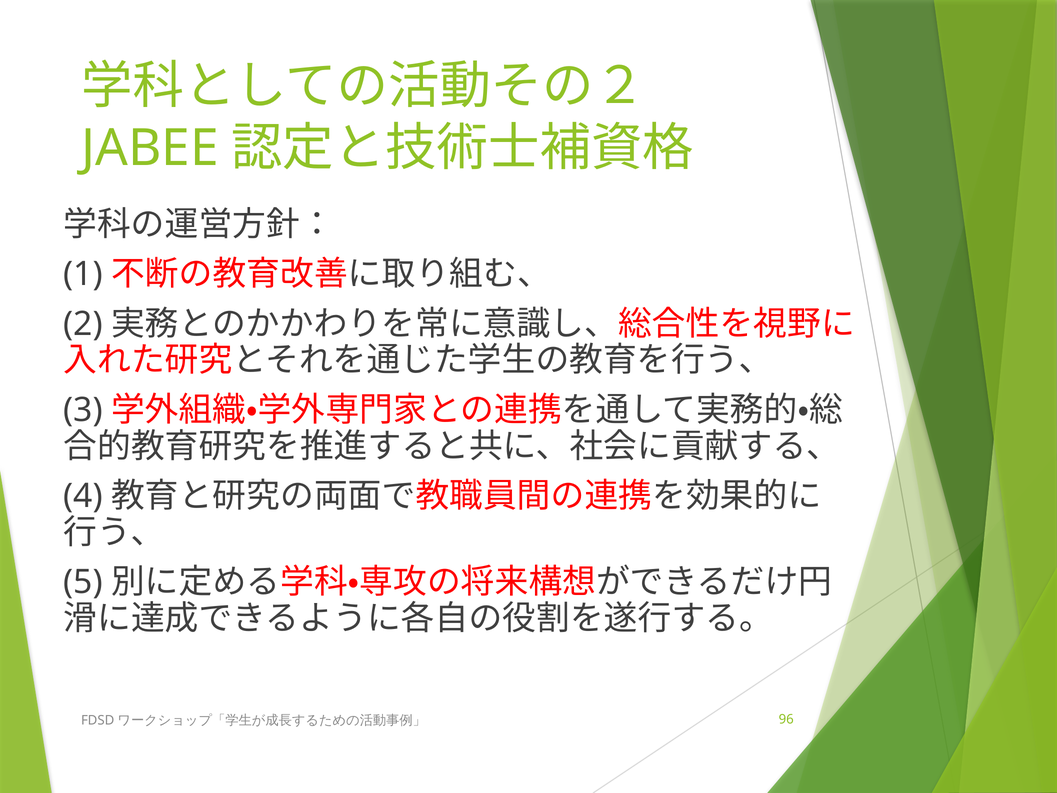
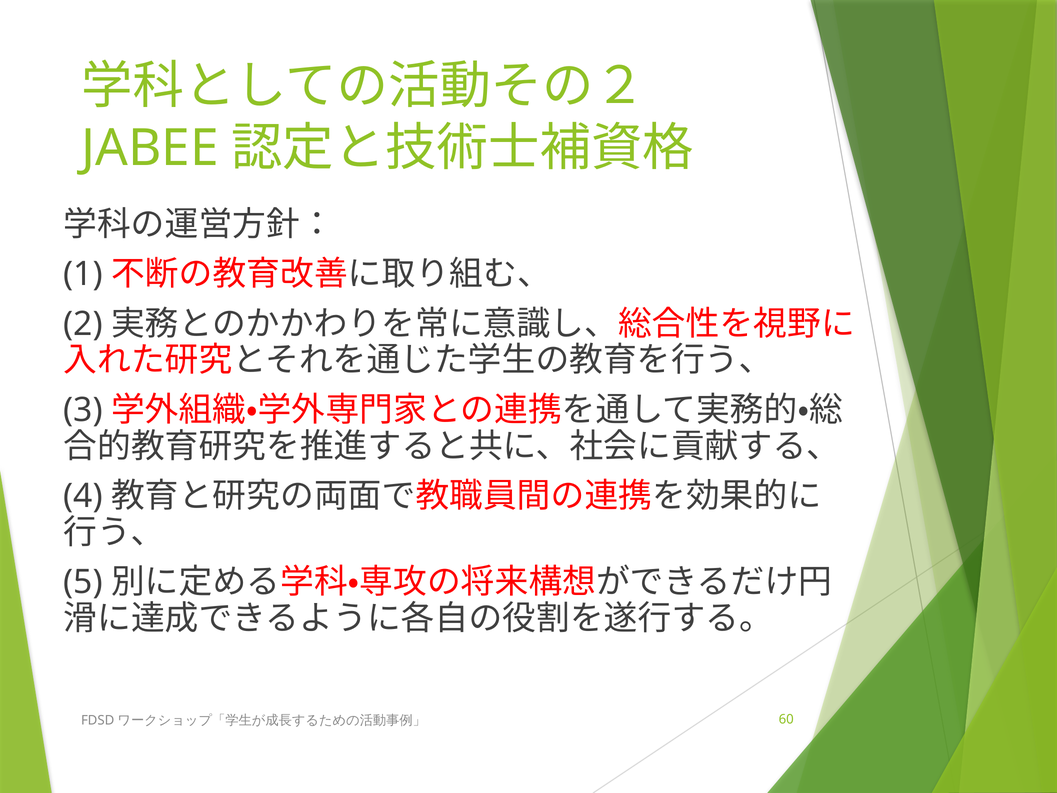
96: 96 -> 60 (786, 719)
